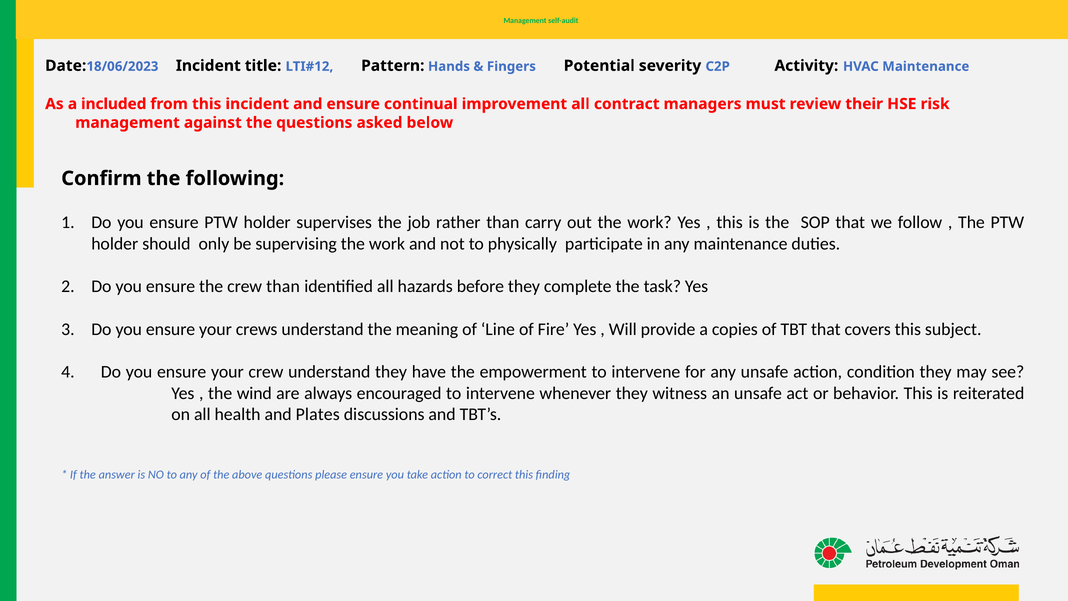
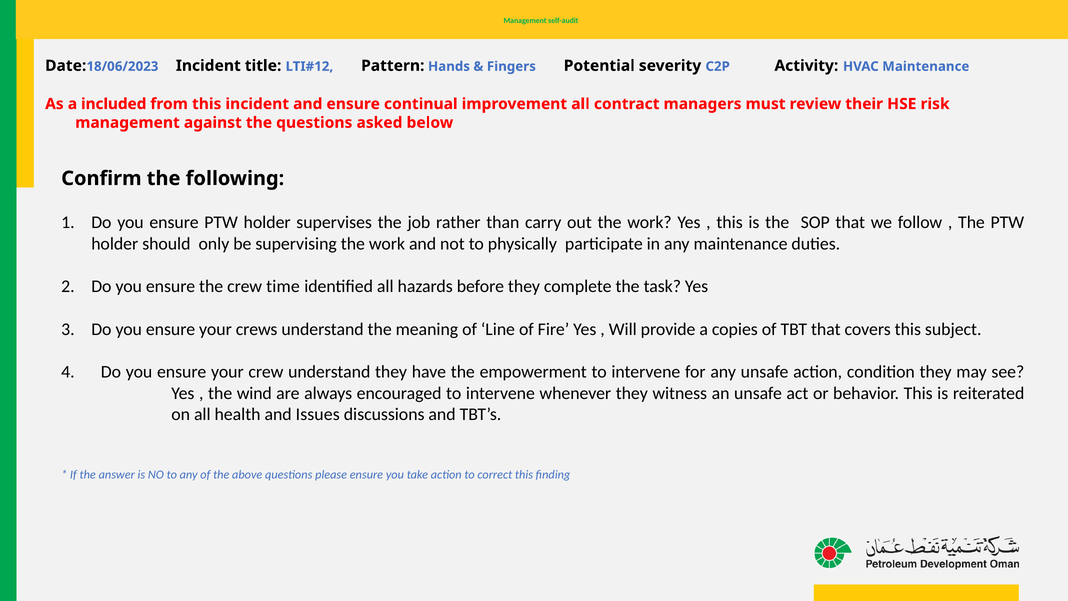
crew than: than -> time (283, 286)
Plates: Plates -> Issues (318, 414)
